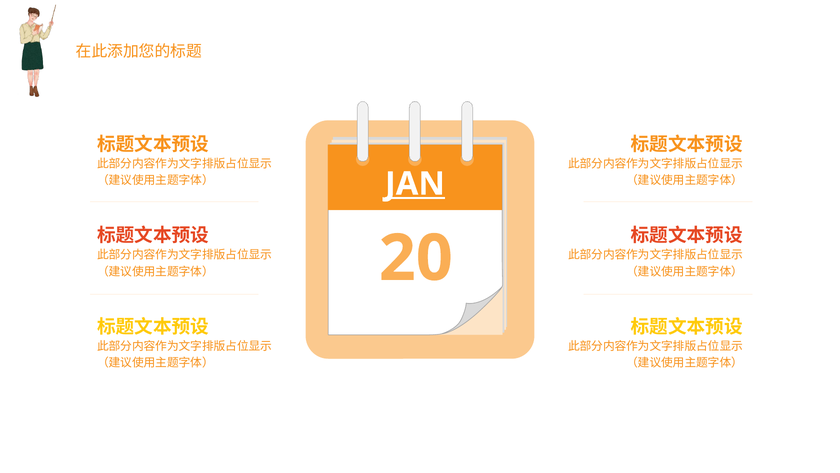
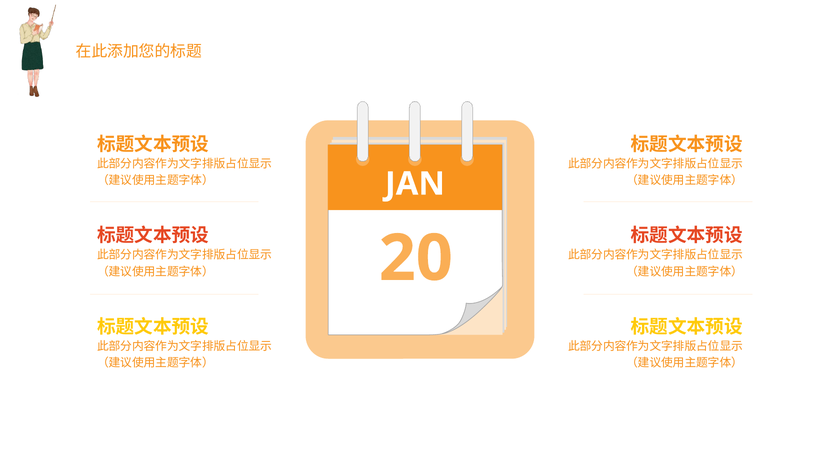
JAN underline: present -> none (415, 184)
